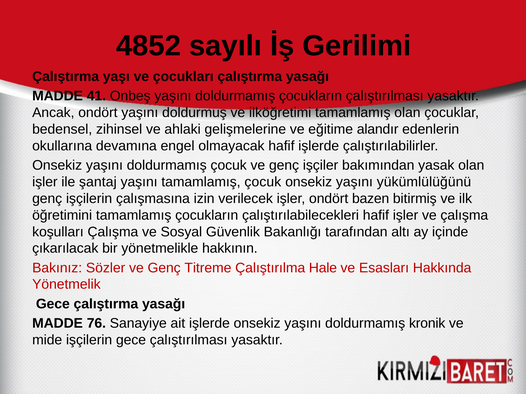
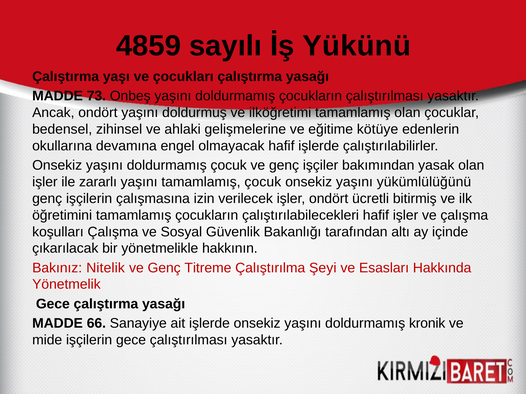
4852: 4852 -> 4859 (148, 46)
Gerilimi: Gerilimi -> Yükünü (357, 46)
41: 41 -> 73 (96, 96)
alandır: alandır -> kötüye (378, 129)
şantaj: şantaj -> zararlı (98, 182)
bazen: bazen -> ücretli (371, 199)
Sözler: Sözler -> Nitelik (106, 268)
Hale: Hale -> Şeyi (323, 268)
76: 76 -> 66 (96, 324)
